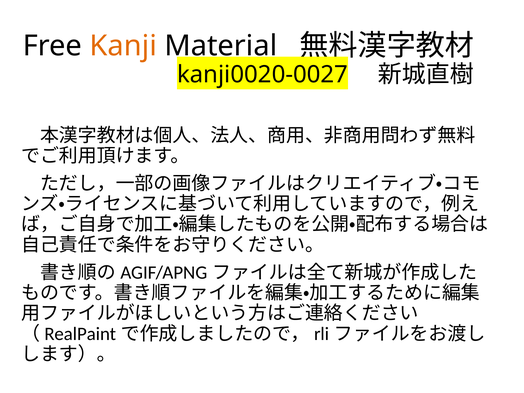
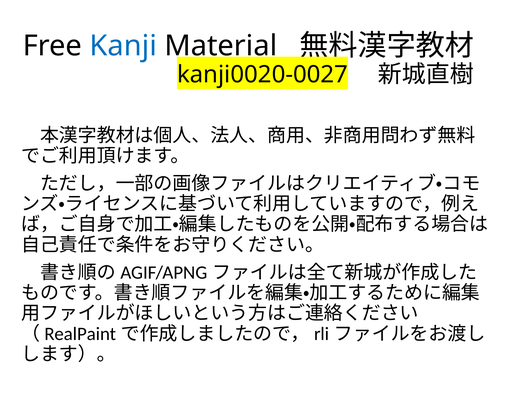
Kanji colour: orange -> blue (123, 46)
